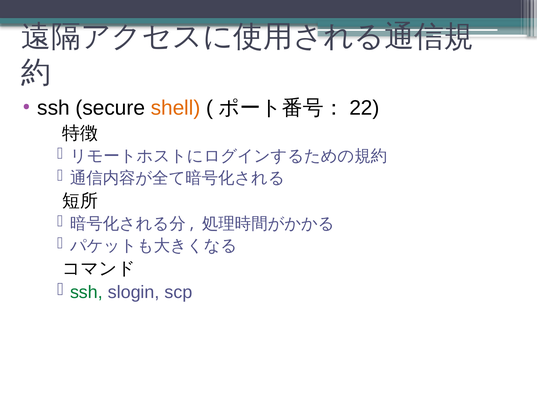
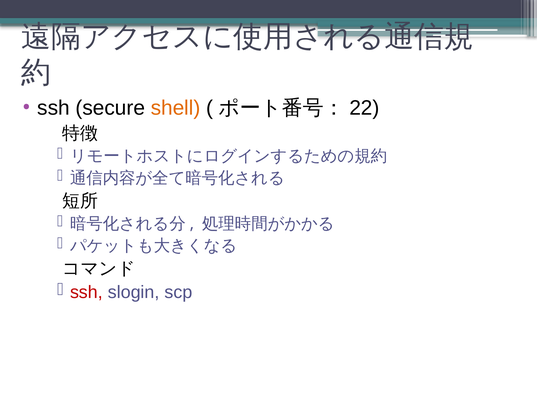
ssh colour: green -> red (86, 292)
